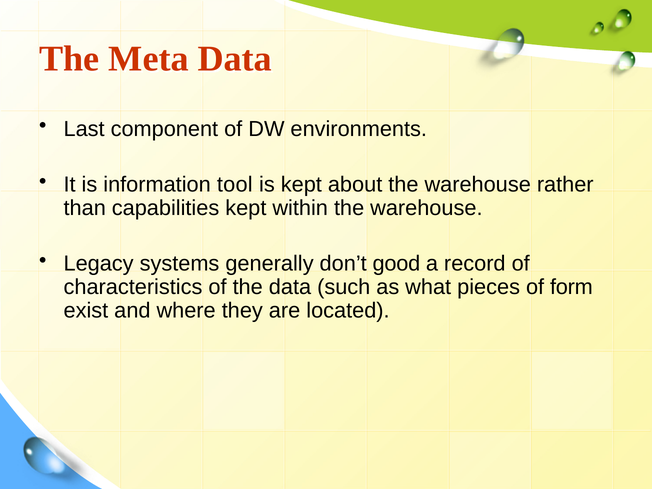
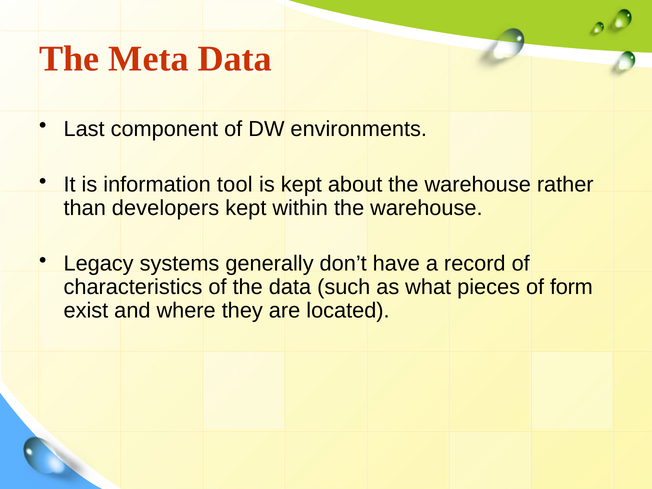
capabilities: capabilities -> developers (165, 208)
good: good -> have (396, 264)
